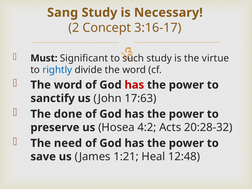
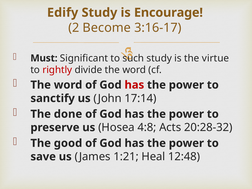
Sang: Sang -> Edify (63, 13)
Necessary: Necessary -> Encourage (168, 13)
Concept: Concept -> Become (107, 28)
rightly colour: blue -> red (57, 70)
17:63: 17:63 -> 17:14 (141, 98)
4:2: 4:2 -> 4:8 (147, 127)
need: need -> good (68, 143)
